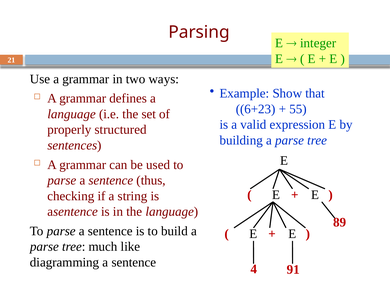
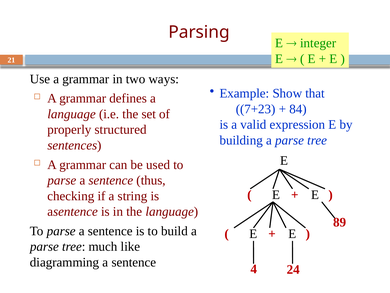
6+23: 6+23 -> 7+23 (256, 109)
55: 55 -> 84 (298, 109)
91: 91 -> 24 (293, 269)
